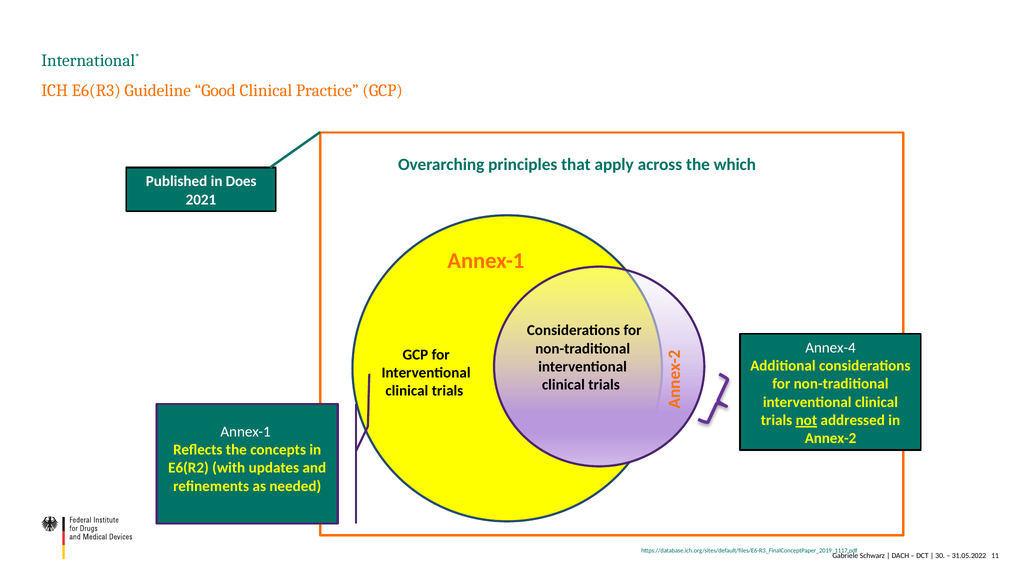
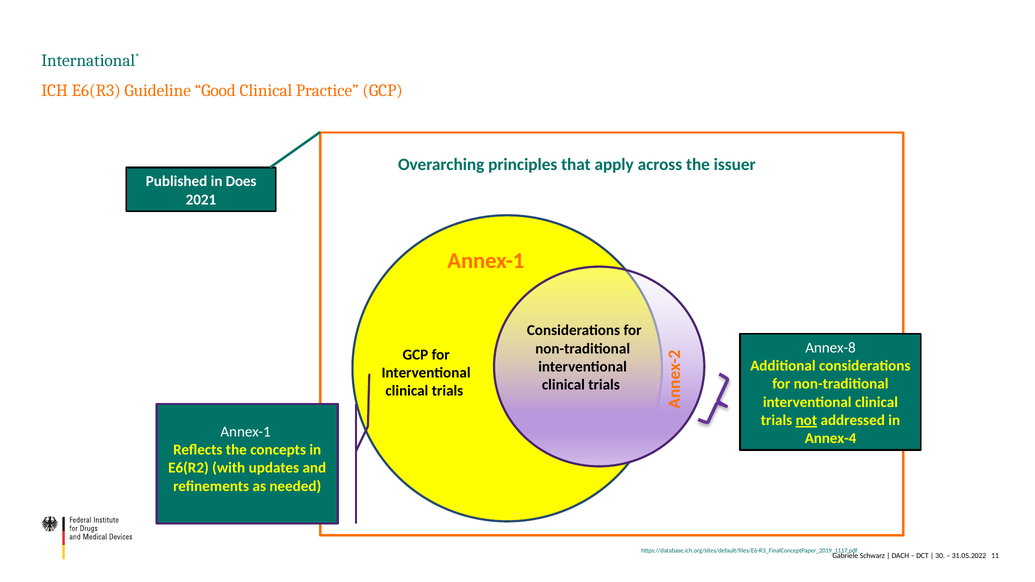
which: which -> issuer (735, 164)
Annex-4: Annex-4 -> Annex-8 (831, 348)
Annex-2: Annex-2 -> Annex-4 (831, 438)
